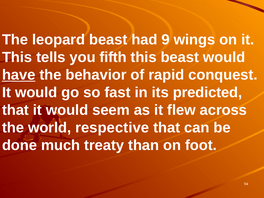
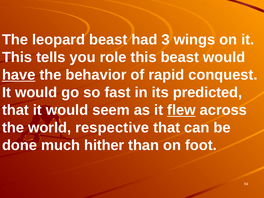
9: 9 -> 3 (166, 40)
fifth: fifth -> role (113, 57)
flew underline: none -> present (181, 110)
treaty: treaty -> hither (104, 145)
